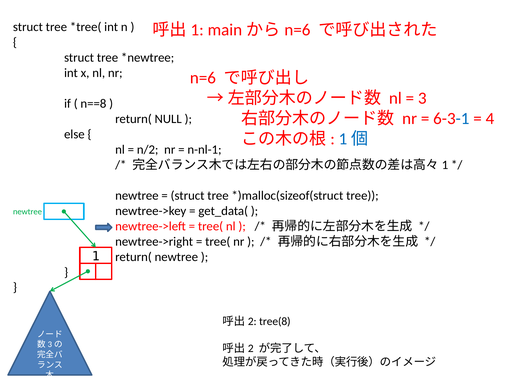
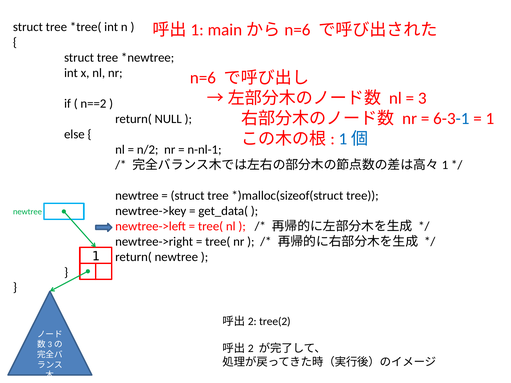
n==8: n==8 -> n==2 (93, 104)
4: 4 -> 1 (490, 119)
tree(8: tree(8 -> tree(2 (275, 321)
